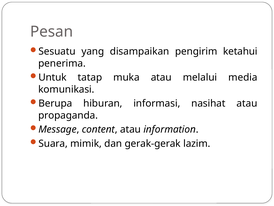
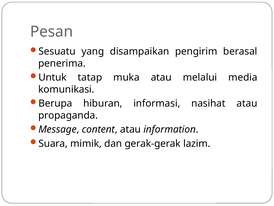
ketahui: ketahui -> berasal (240, 51)
